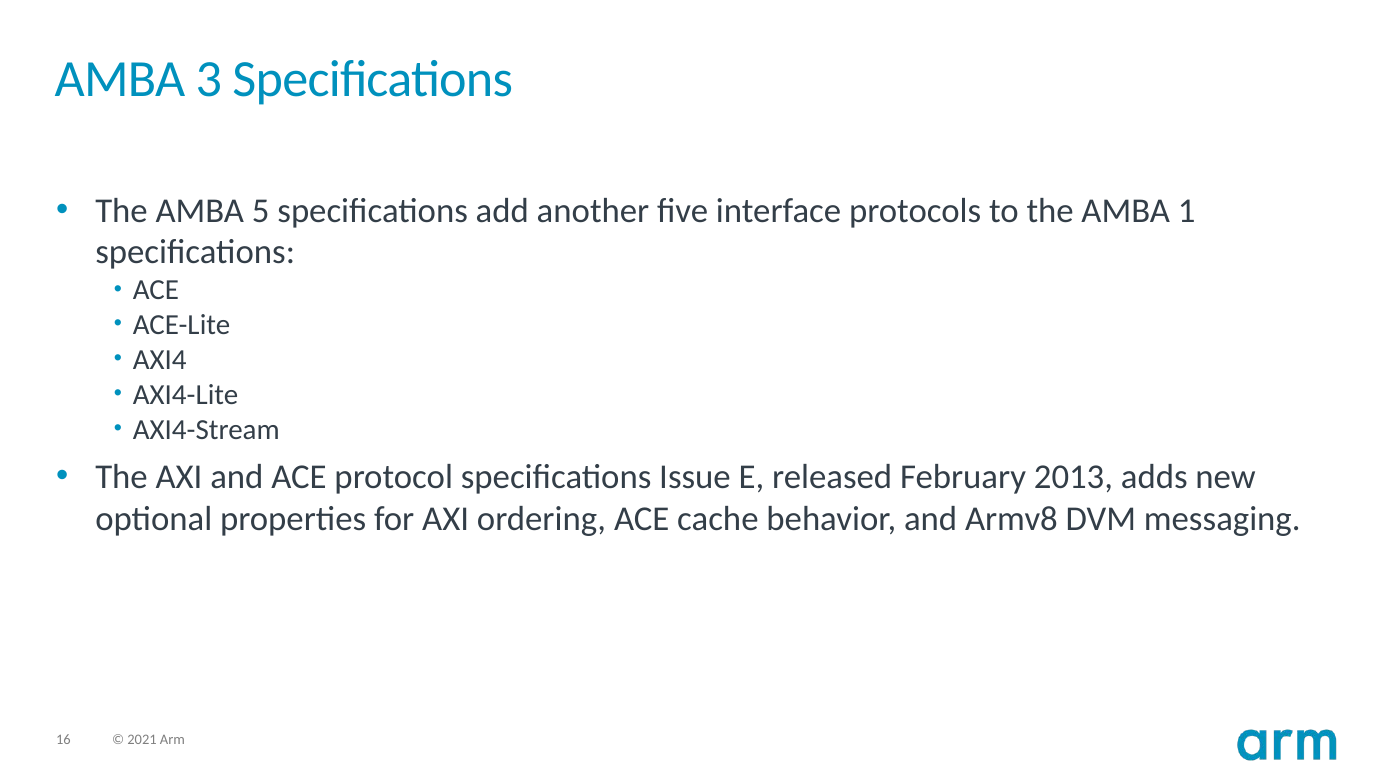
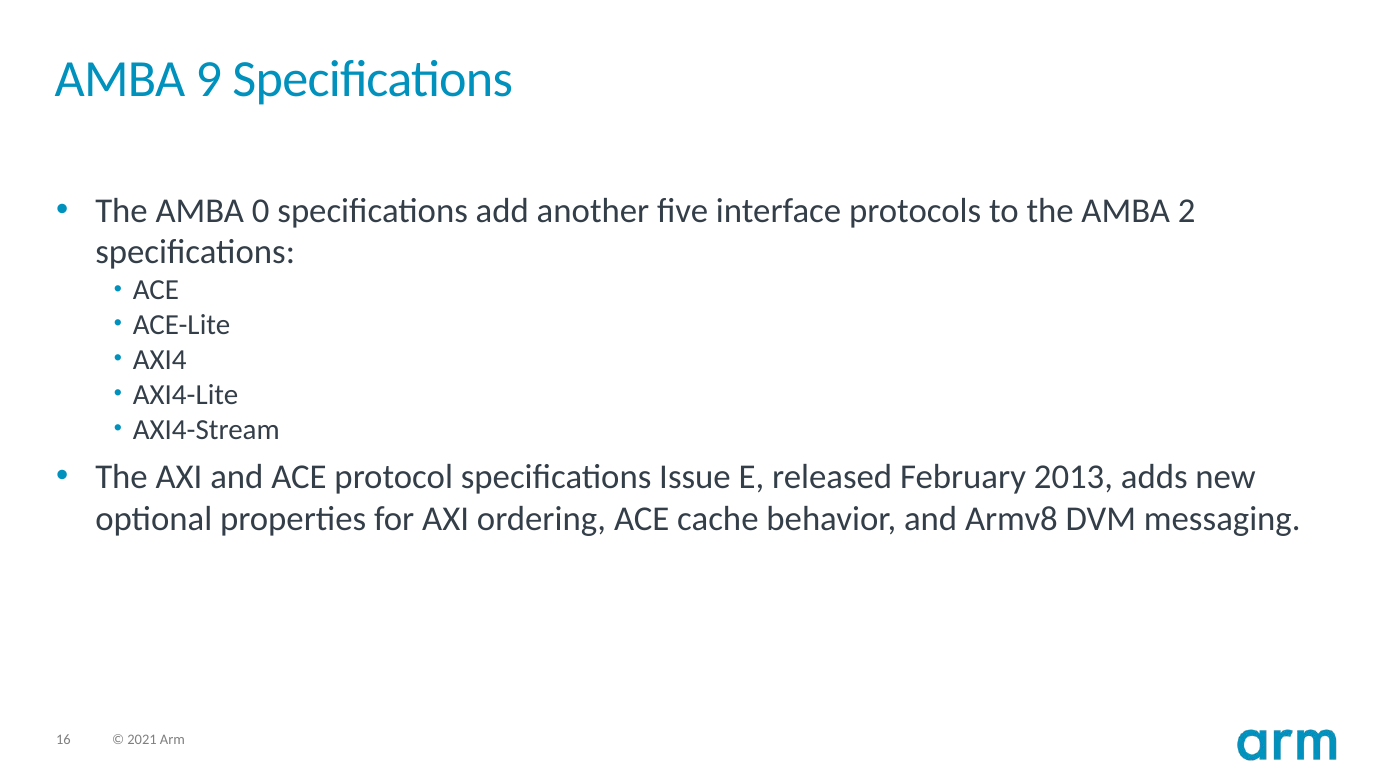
3: 3 -> 9 (209, 80)
5: 5 -> 0 (261, 210)
1: 1 -> 2 (1187, 210)
